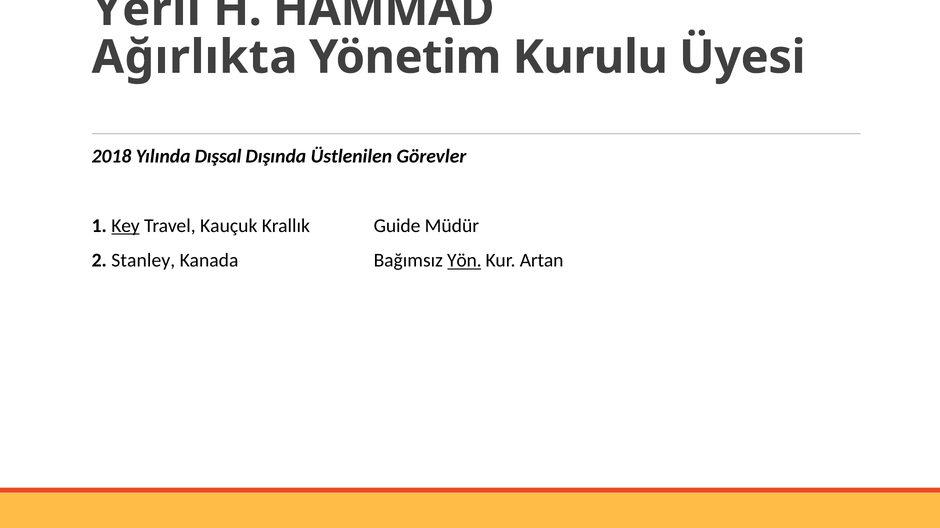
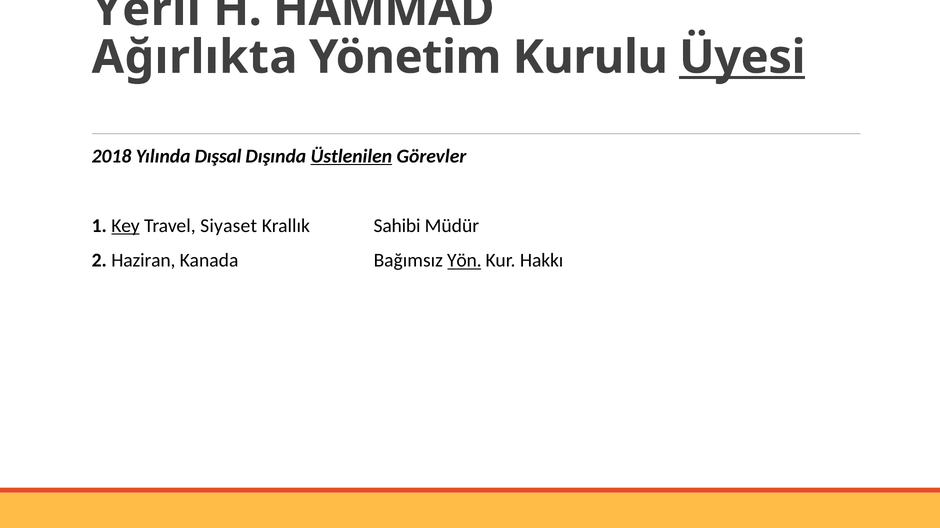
Üyesi underline: none -> present (742, 57)
Üstlenilen underline: none -> present (351, 156)
Kauçuk: Kauçuk -> Siyaset (229, 226)
Guide: Guide -> Sahibi (397, 226)
Stanley: Stanley -> Haziran (143, 261)
Artan: Artan -> Hakkı (542, 261)
